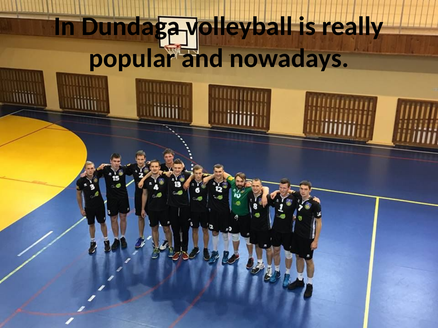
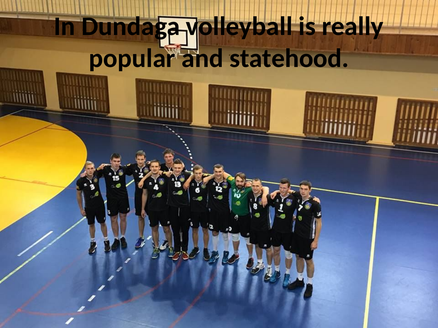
nowadays: nowadays -> statehood (289, 58)
